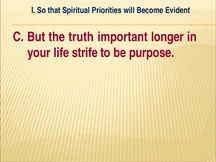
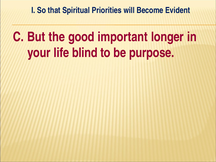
truth: truth -> good (81, 37)
strife: strife -> blind (85, 53)
